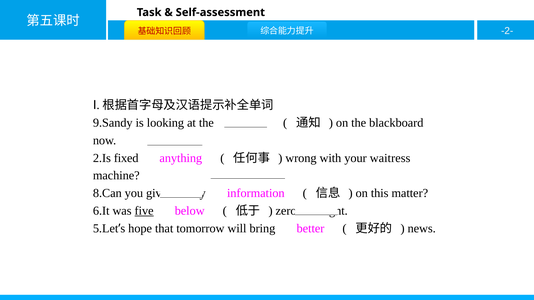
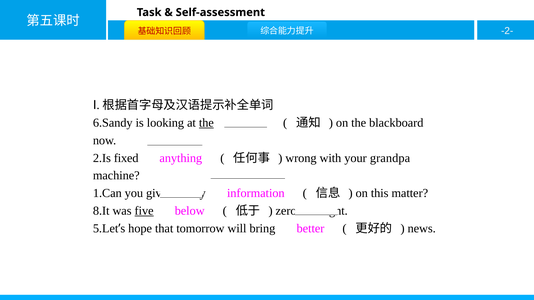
9.Sandy: 9.Sandy -> 6.Sandy (113, 123)
the underline: none -> present (206, 123)
waitress: waitress -> grandpa (390, 158)
8.Can: 8.Can -> 1.Can (107, 193)
6.It: 6.It -> 8.It (101, 211)
